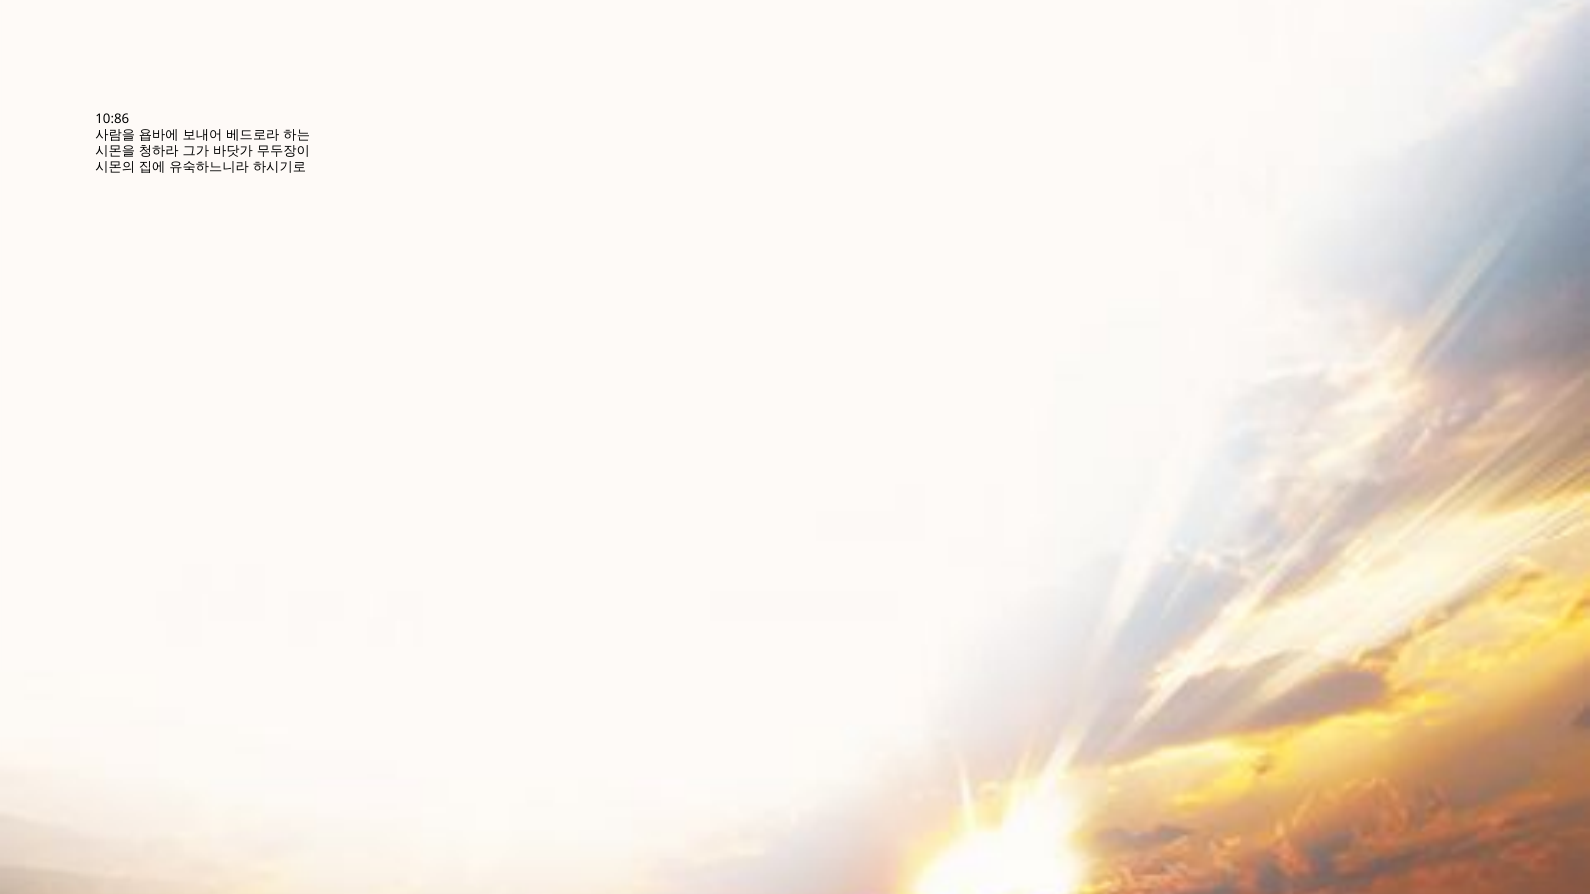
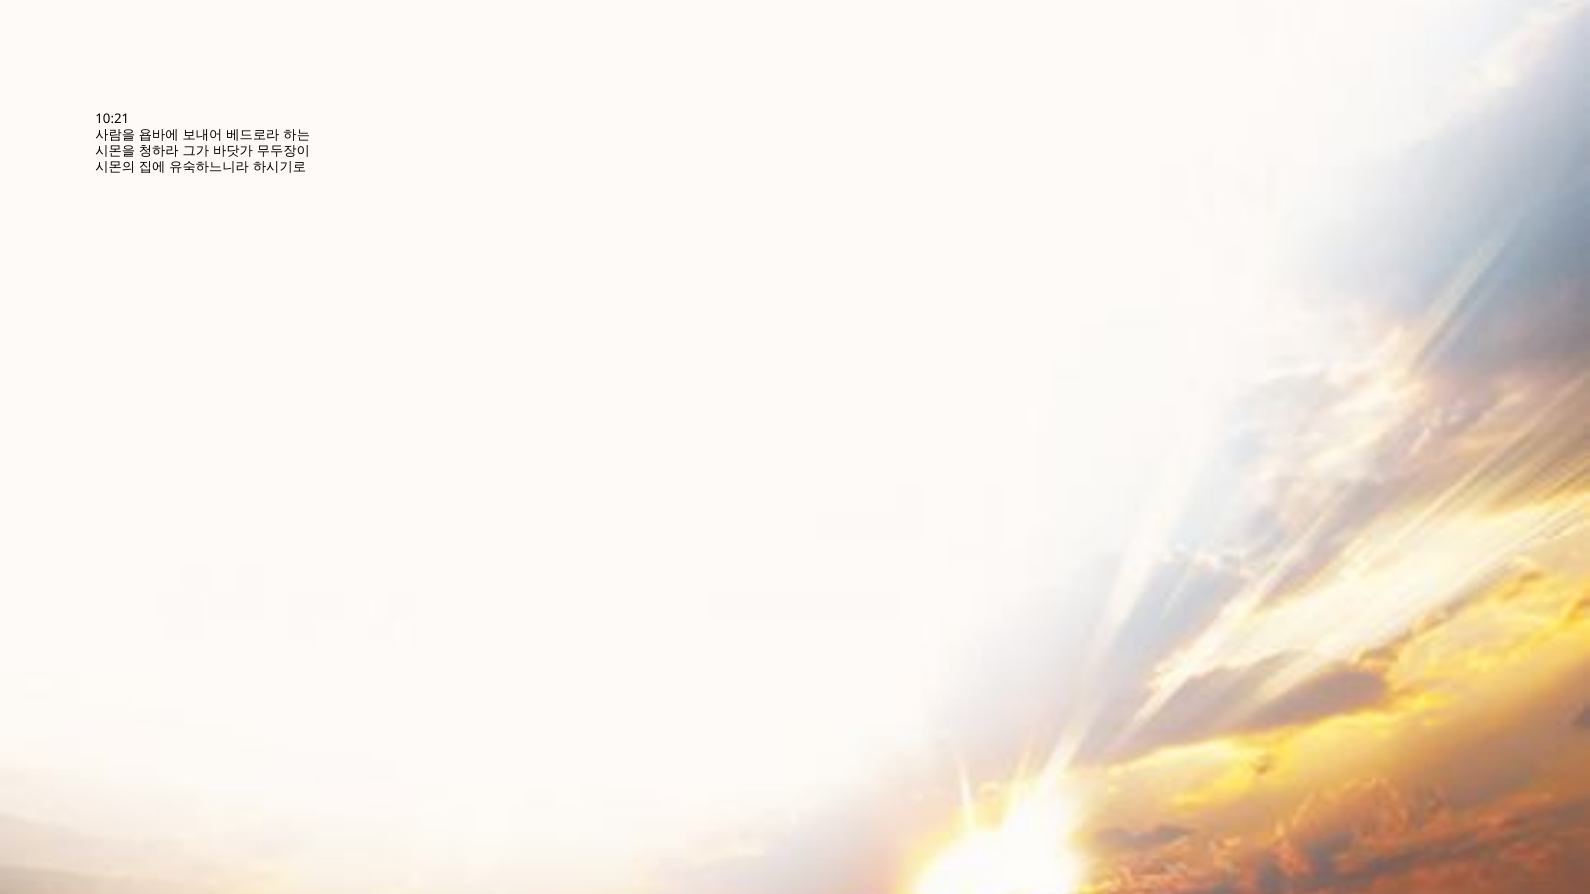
10:86: 10:86 -> 10:21 (112, 119)
